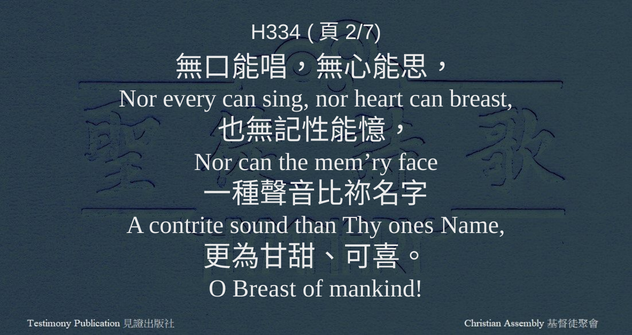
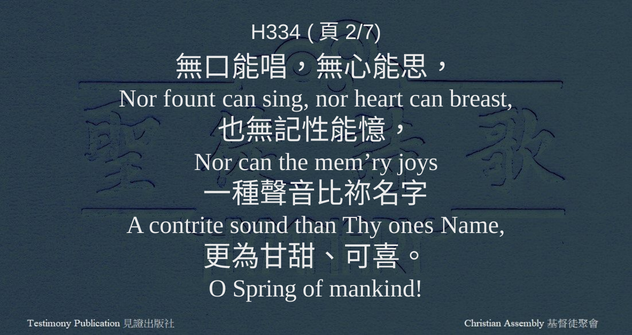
every: every -> fount (189, 99)
face: face -> joys (418, 162)
O Breast: Breast -> Spring (265, 288)
